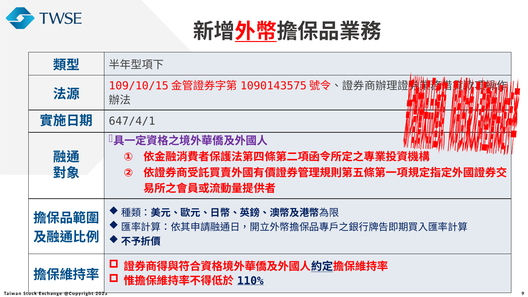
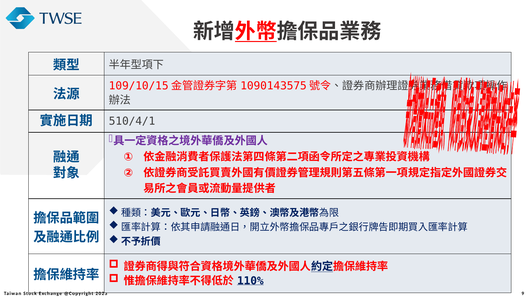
647/4/1: 647/4/1 -> 510/4/1 (132, 121)
